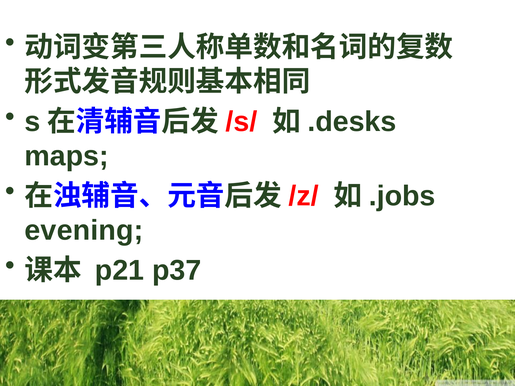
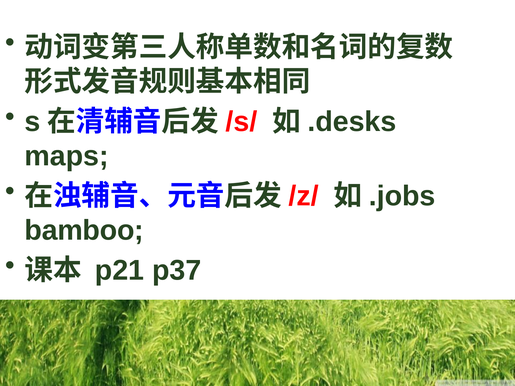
evening: evening -> bamboo (84, 231)
